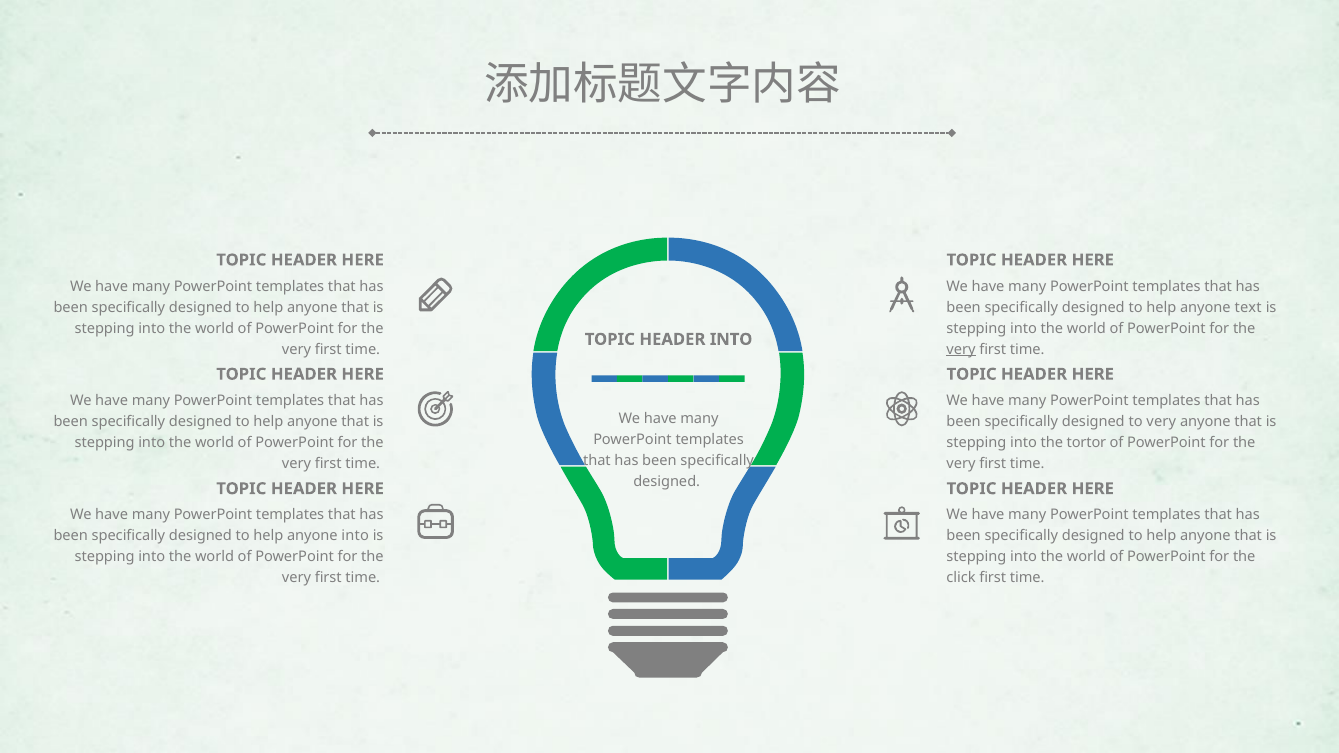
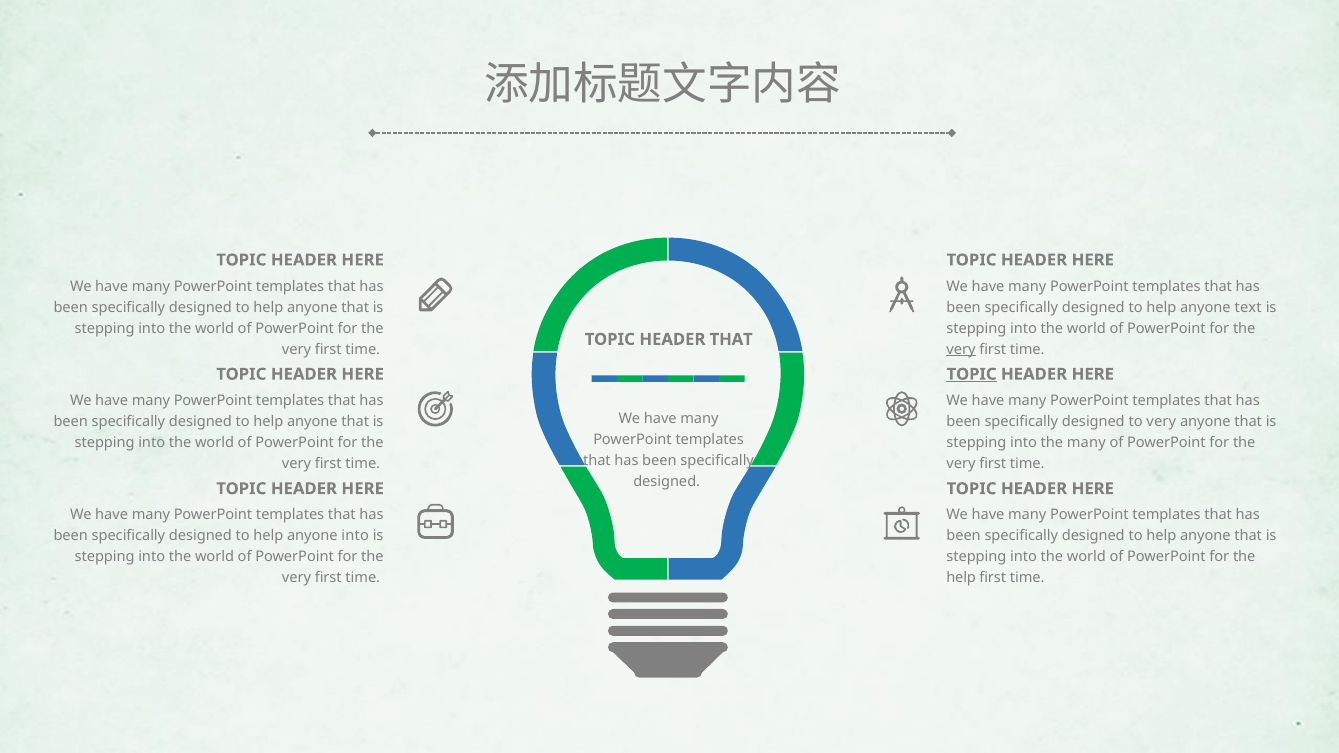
HEADER INTO: INTO -> THAT (731, 339)
TOPIC underline: none -> present (972, 374)
the tortor: tortor -> many (1086, 443)
click: click -> help (961, 578)
